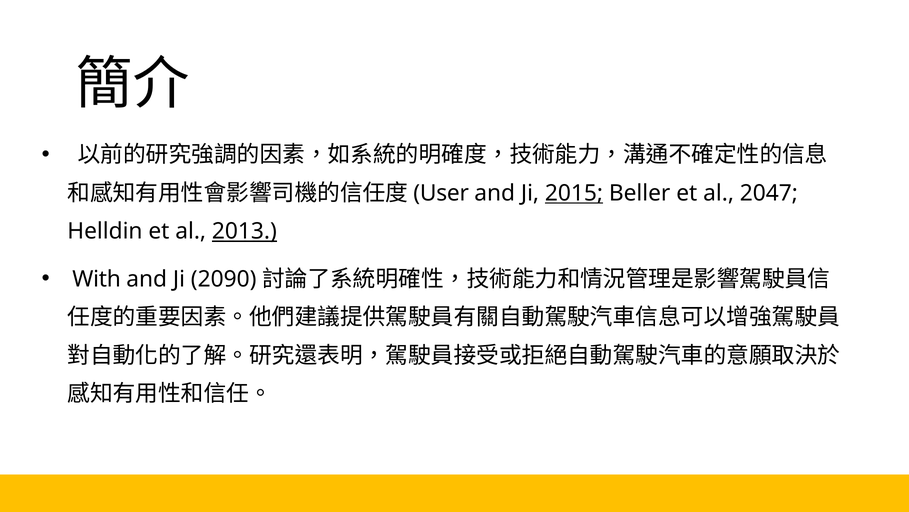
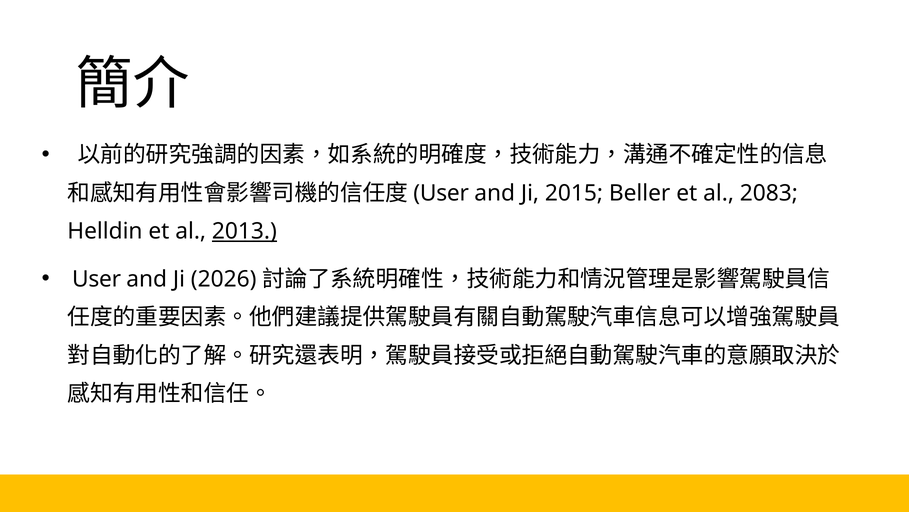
2015 underline: present -> none (574, 193)
2047: 2047 -> 2083 (769, 193)
With: With -> User (97, 279)
2090: 2090 -> 2026 (224, 279)
